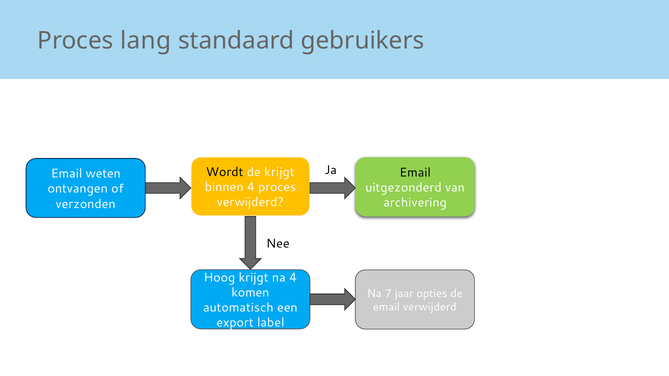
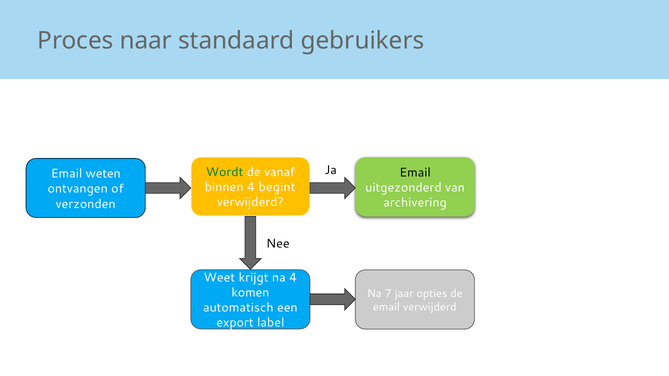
lang: lang -> naar (146, 41)
Wordt colour: black -> green (225, 172)
de krijgt: krijgt -> vanaf (280, 172)
4 proces: proces -> begint (277, 187)
Hoog: Hoog -> Weet (219, 278)
